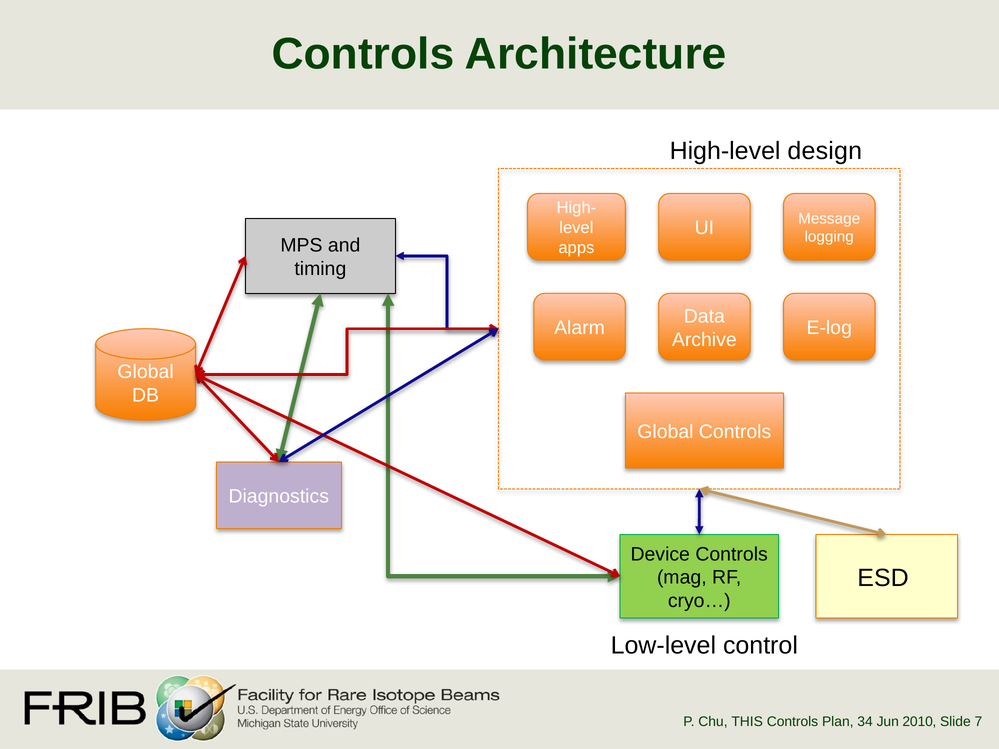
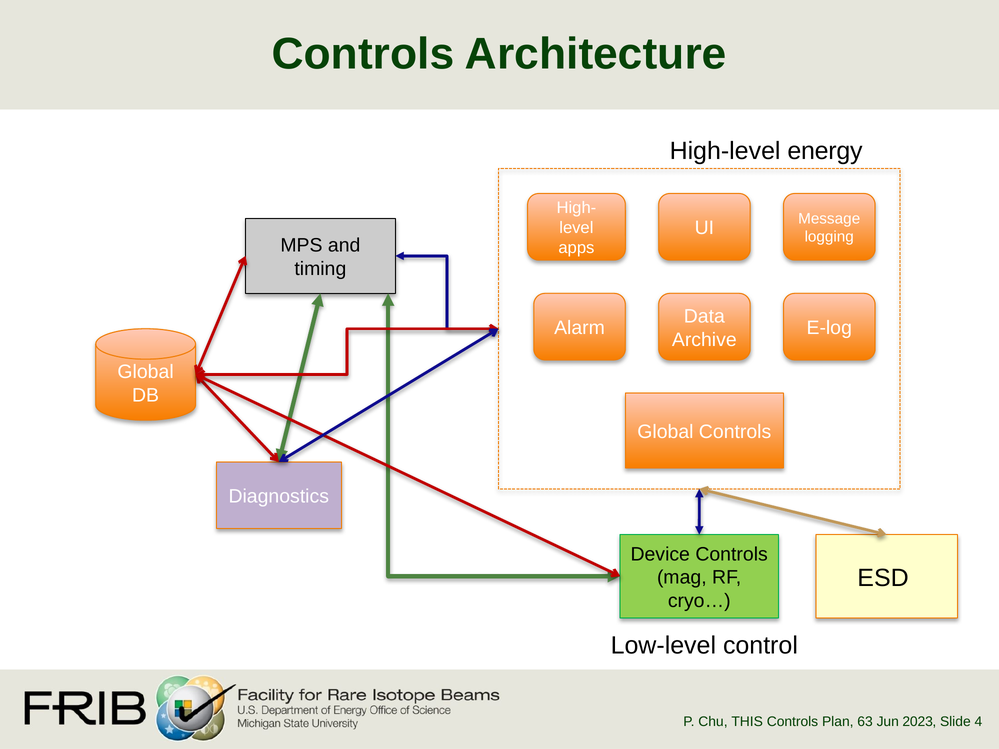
design: design -> energy (825, 151)
34: 34 -> 63 (865, 722)
2010: 2010 -> 2023 (918, 722)
7: 7 -> 4 (978, 722)
